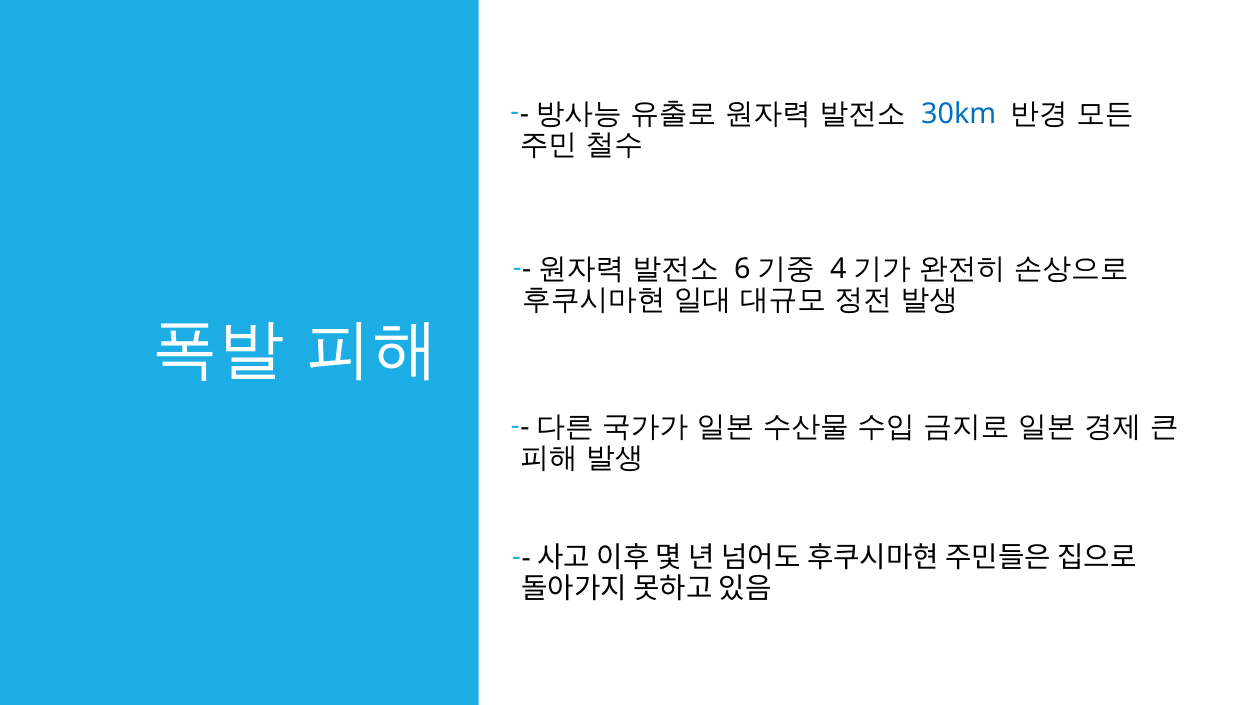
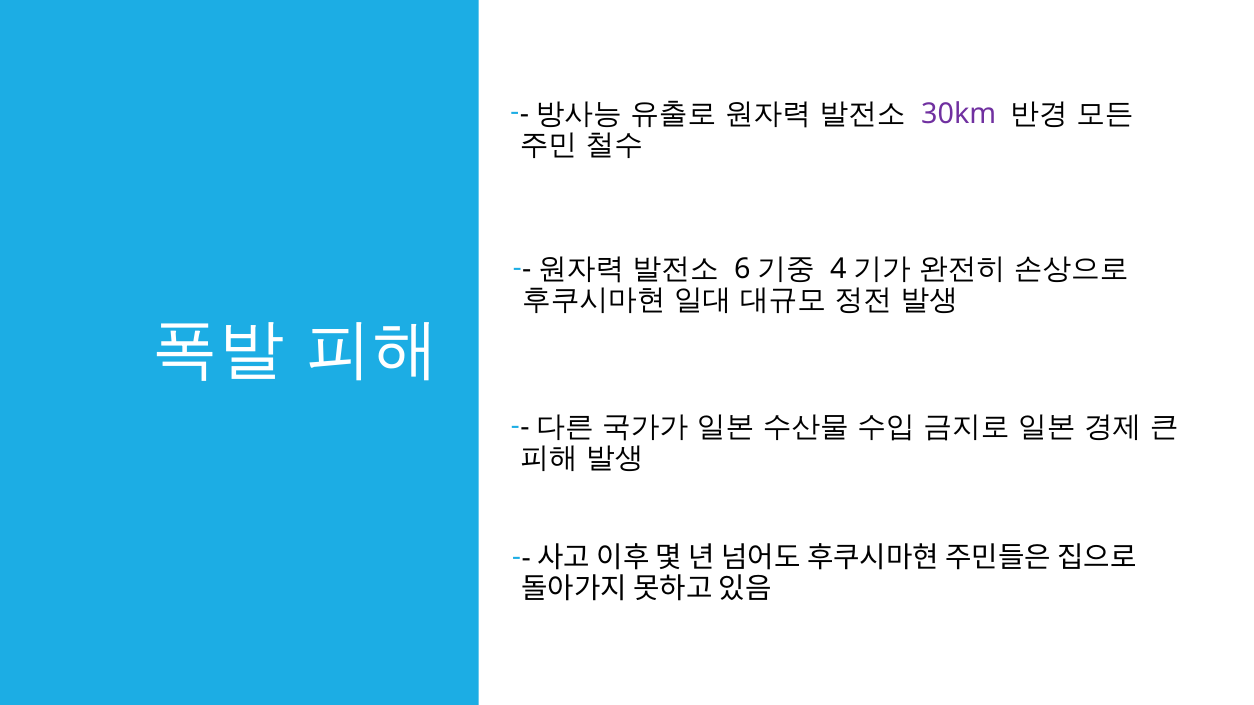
30km colour: blue -> purple (959, 114)
